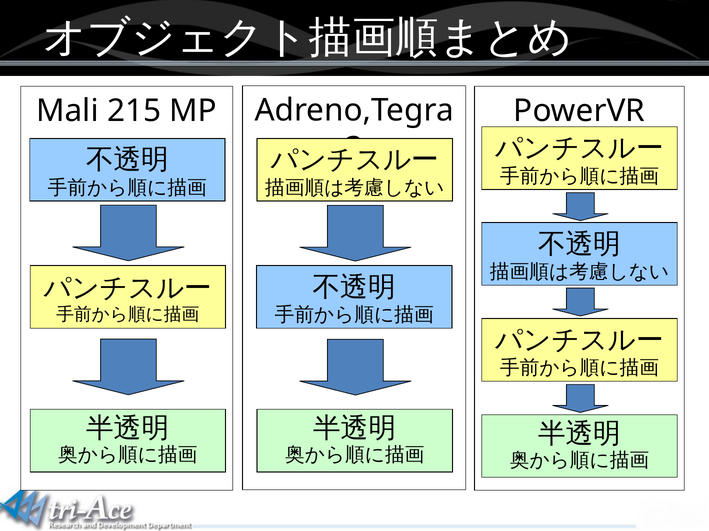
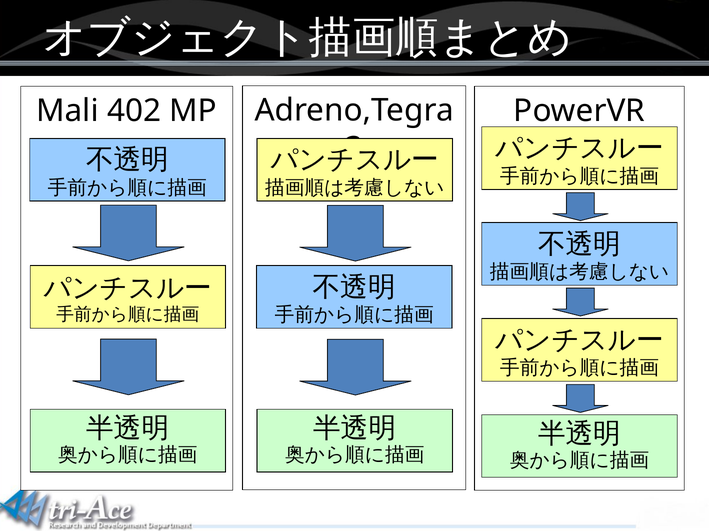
215: 215 -> 402 (134, 111)
